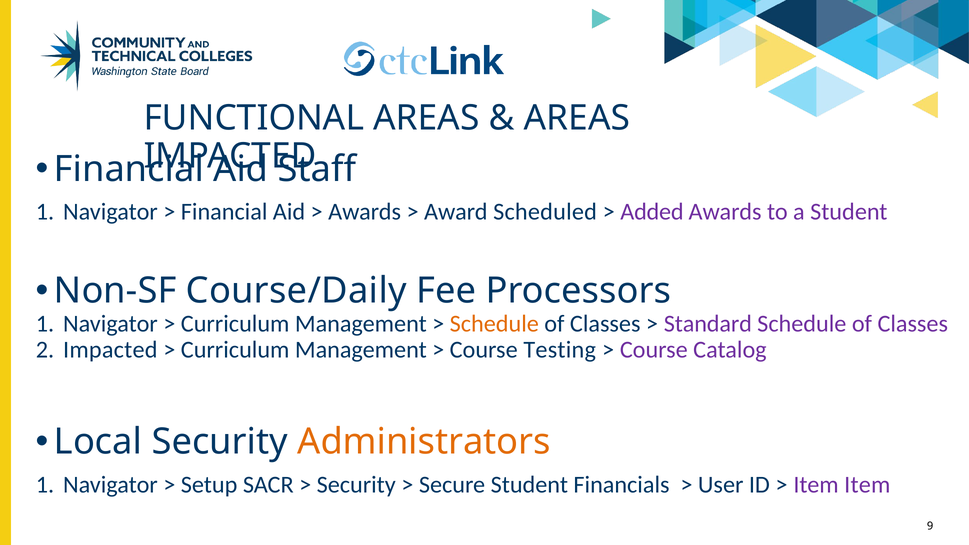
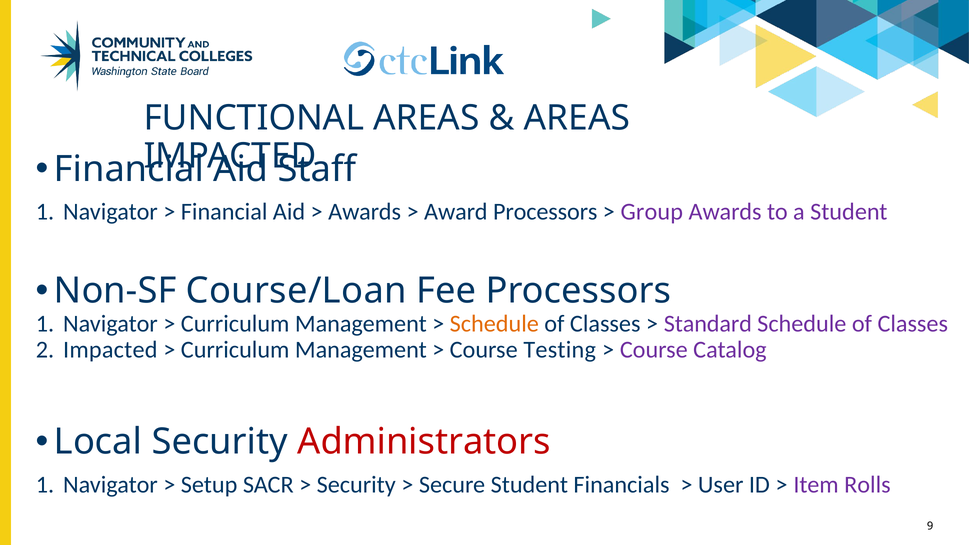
Award Scheduled: Scheduled -> Processors (545, 212)
Added: Added -> Group (652, 212)
Course/Daily: Course/Daily -> Course/Loan (296, 291)
Administrators colour: orange -> red (424, 442)
Item Item: Item -> Rolls (867, 485)
